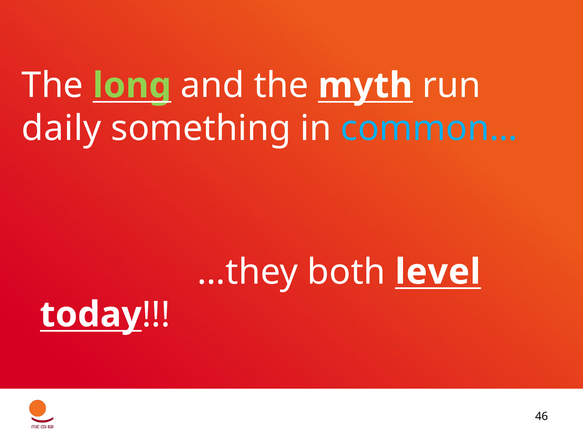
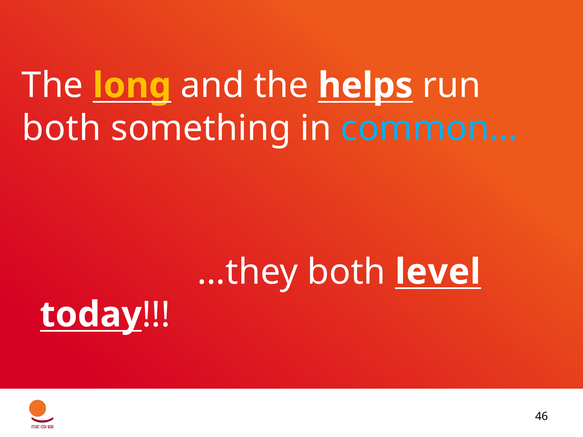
long colour: light green -> yellow (132, 86)
myth: myth -> helps (366, 86)
daily: daily -> both (61, 128)
